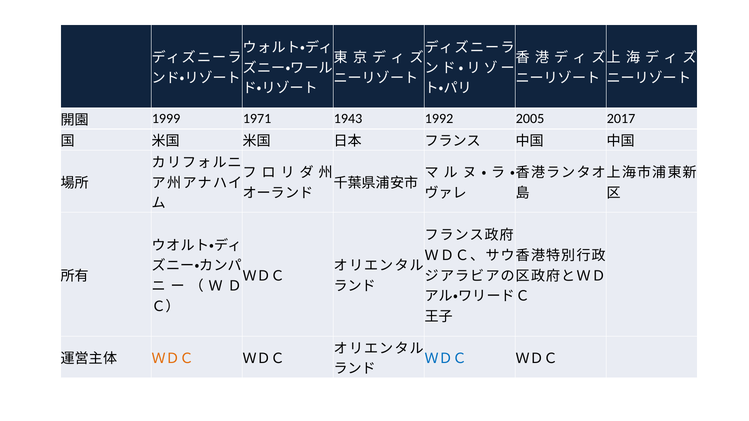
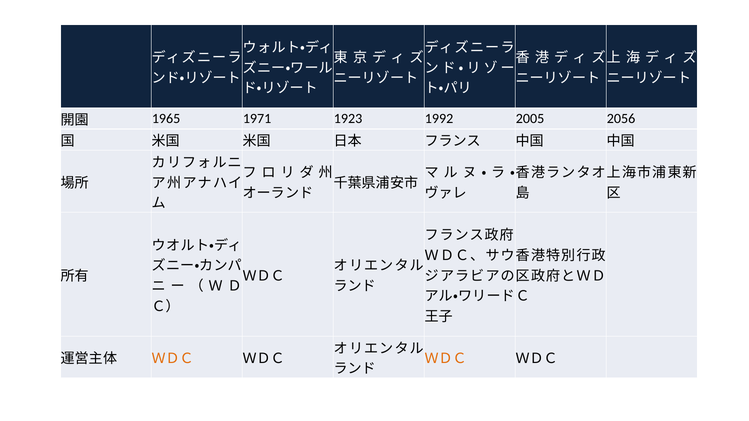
1999: 1999 -> 1965 (166, 119)
1943: 1943 -> 1923 (348, 119)
2017: 2017 -> 2056 (621, 119)
ＷＤＣ colour: blue -> orange (446, 359)
